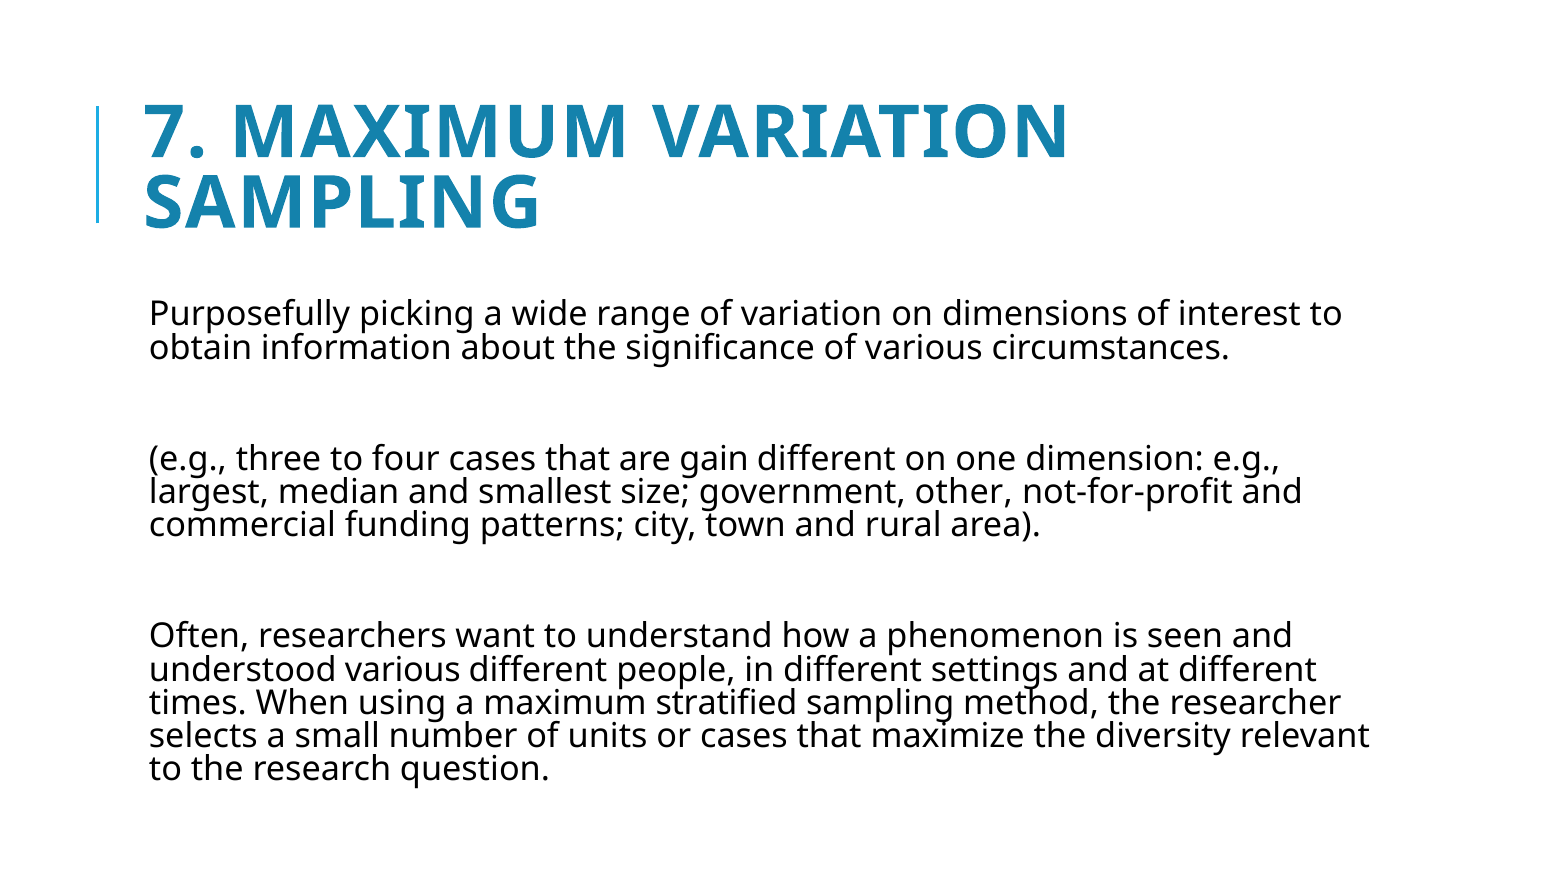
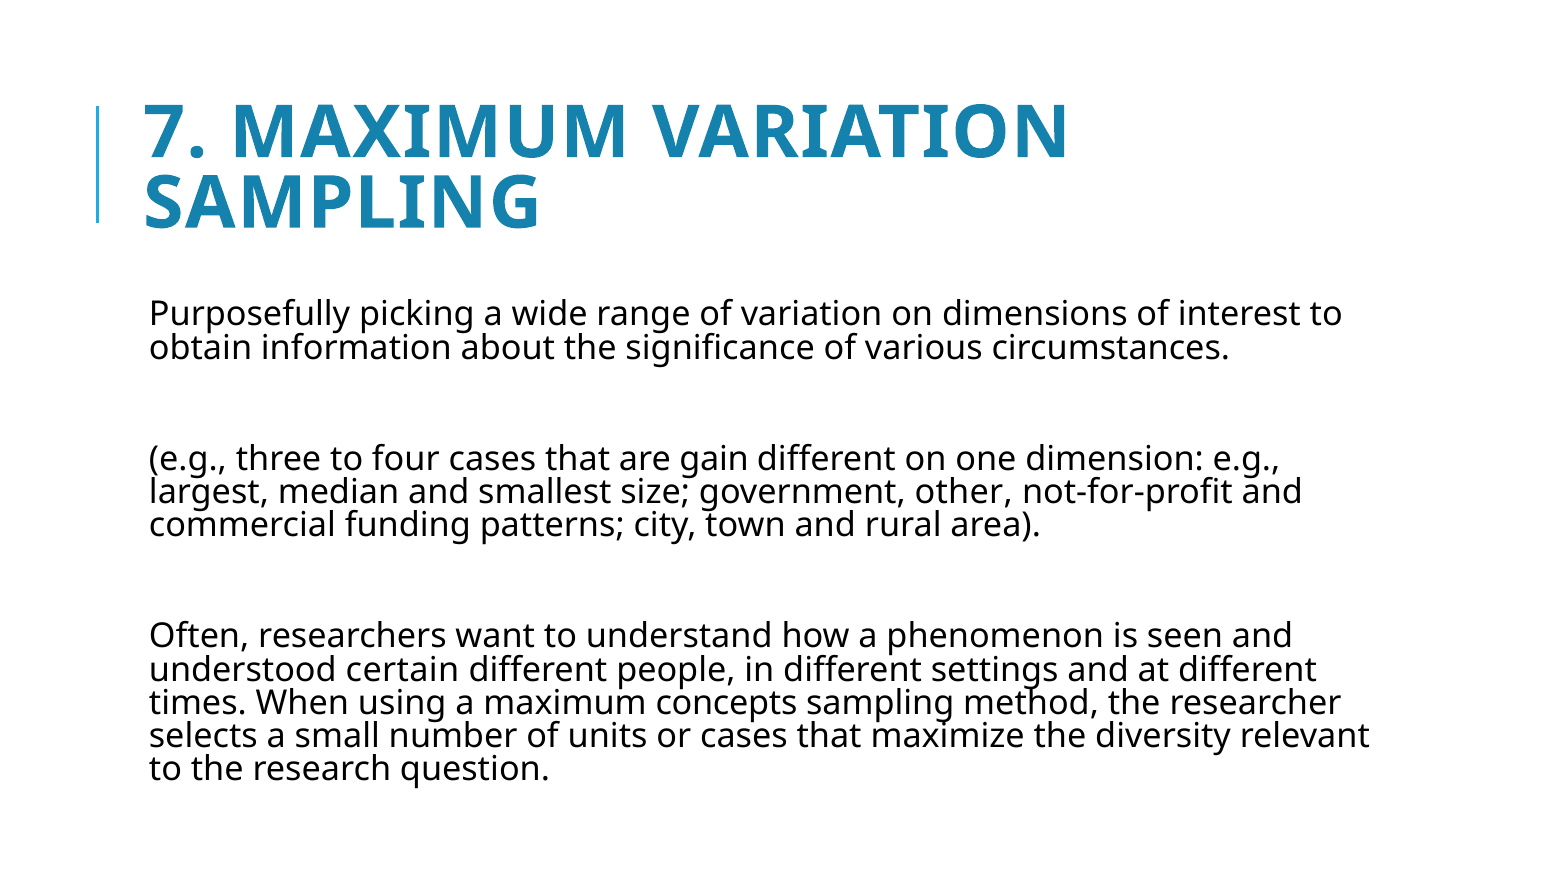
understood various: various -> certain (402, 670)
stratified: stratified -> concepts (726, 703)
